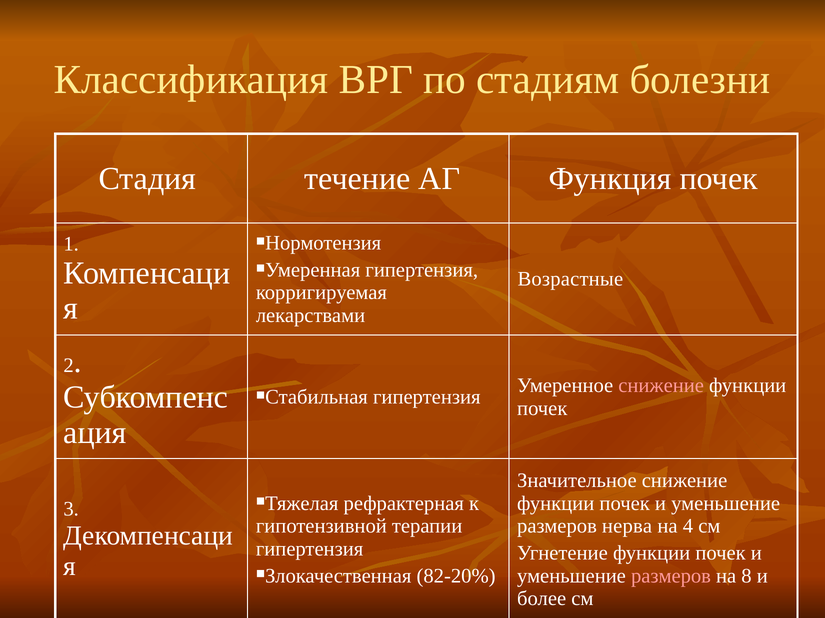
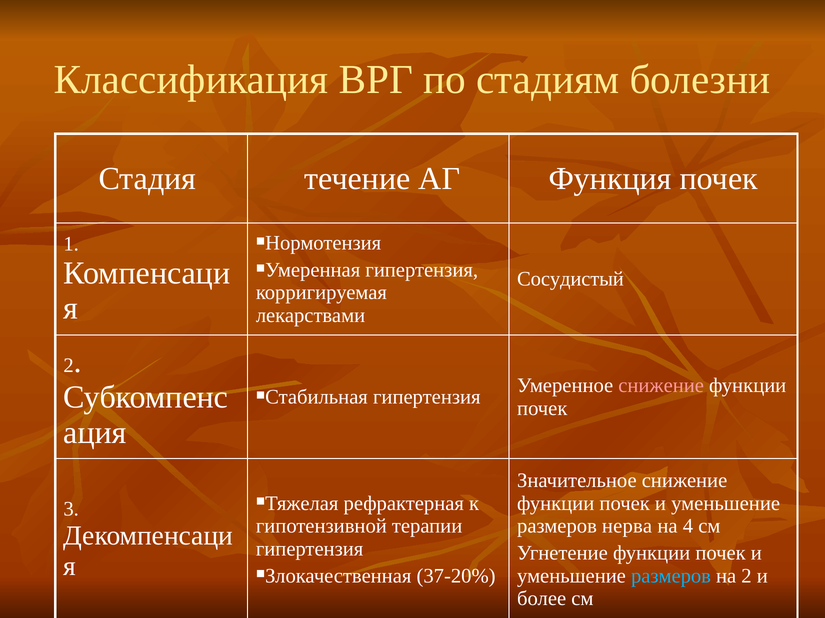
Возрастные: Возрастные -> Сосудистый (571, 280)
размеров colour: pink -> light blue (671, 576)
на 8: 8 -> 2 (746, 576)
82-20%: 82-20% -> 37-20% (456, 576)
